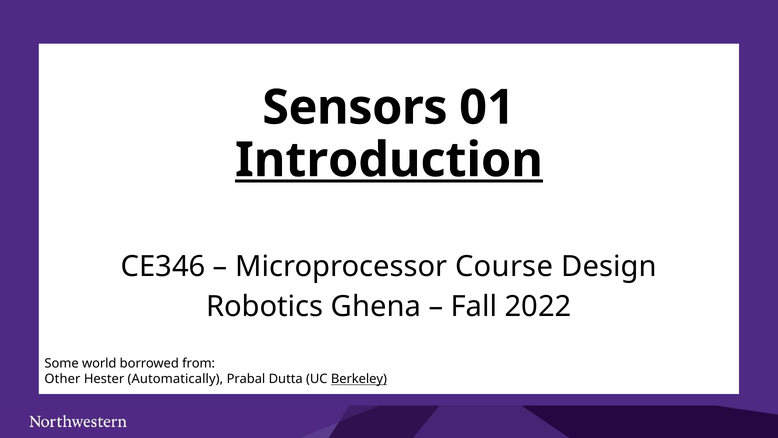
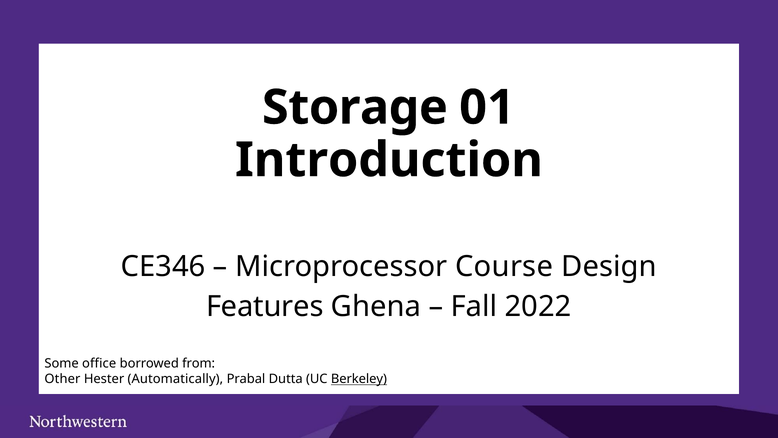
Sensors: Sensors -> Storage (355, 108)
Introduction underline: present -> none (389, 160)
Robotics: Robotics -> Features (265, 306)
world: world -> office (99, 363)
